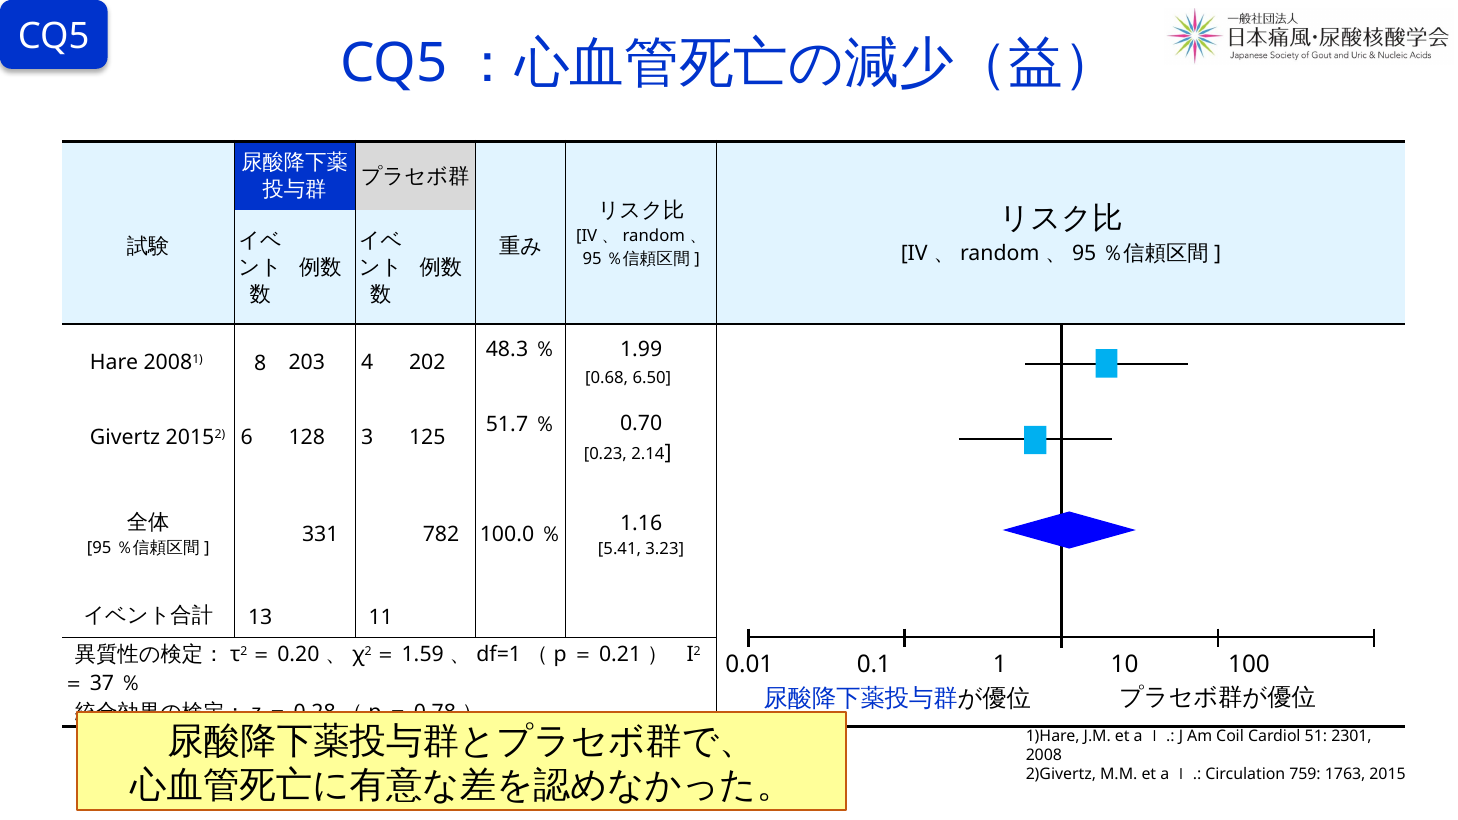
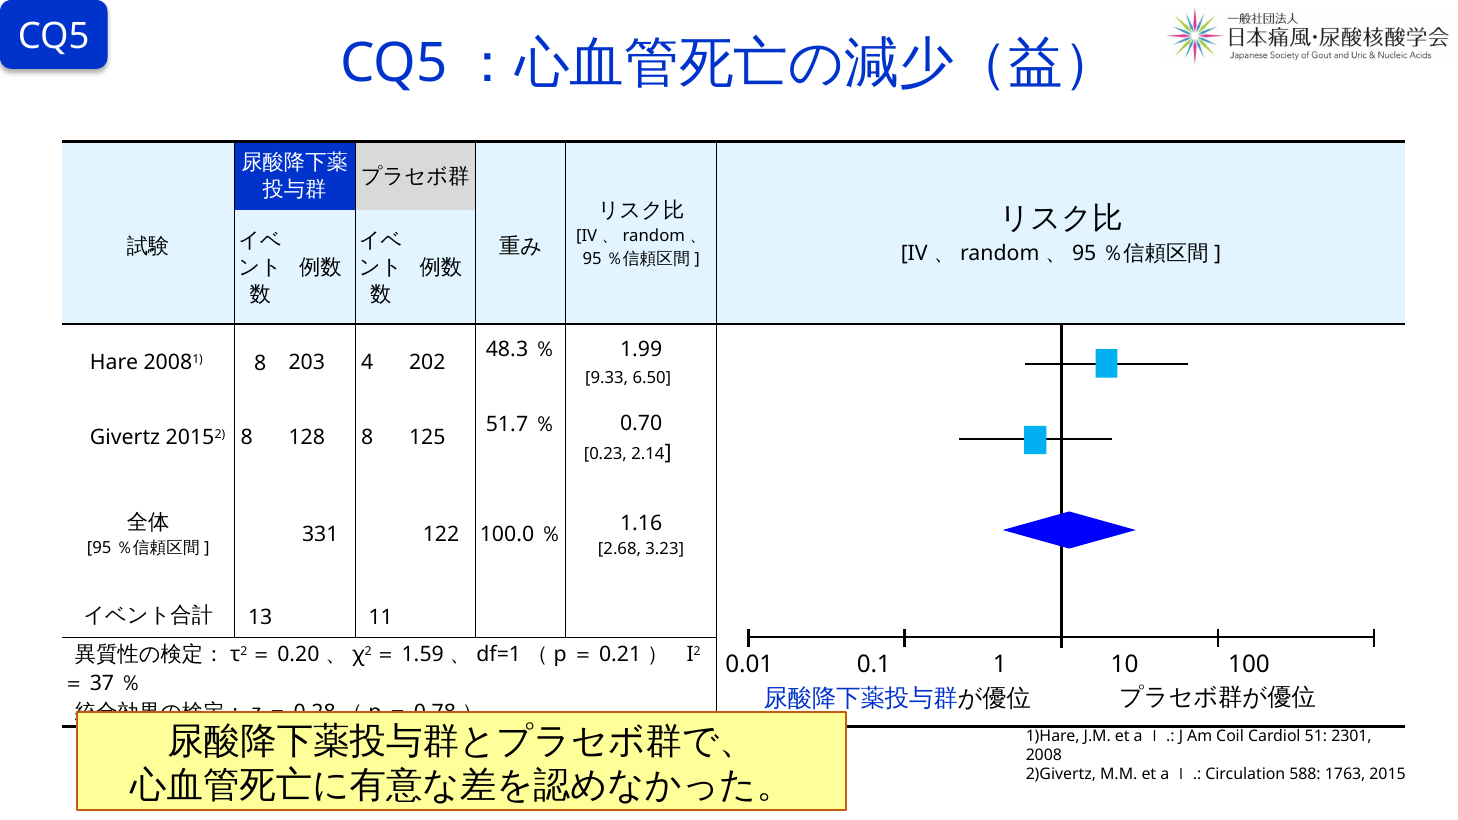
0.68: 0.68 -> 9.33 (607, 378)
20152 6: 6 -> 8 (247, 438)
128 3: 3 -> 8 (367, 438)
782: 782 -> 122 (441, 535)
5.41: 5.41 -> 2.68 (620, 549)
759: 759 -> 588 (1305, 775)
